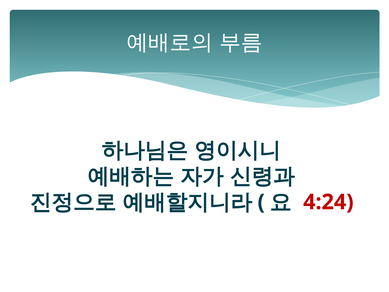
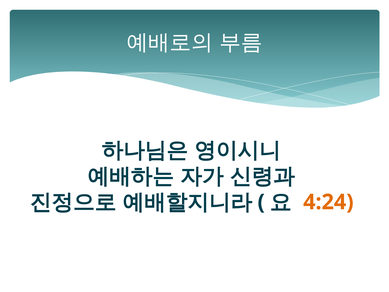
4:24 colour: red -> orange (328, 202)
